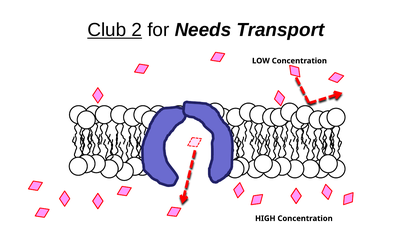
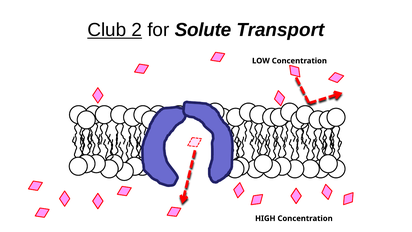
Needs: Needs -> Solute (203, 30)
